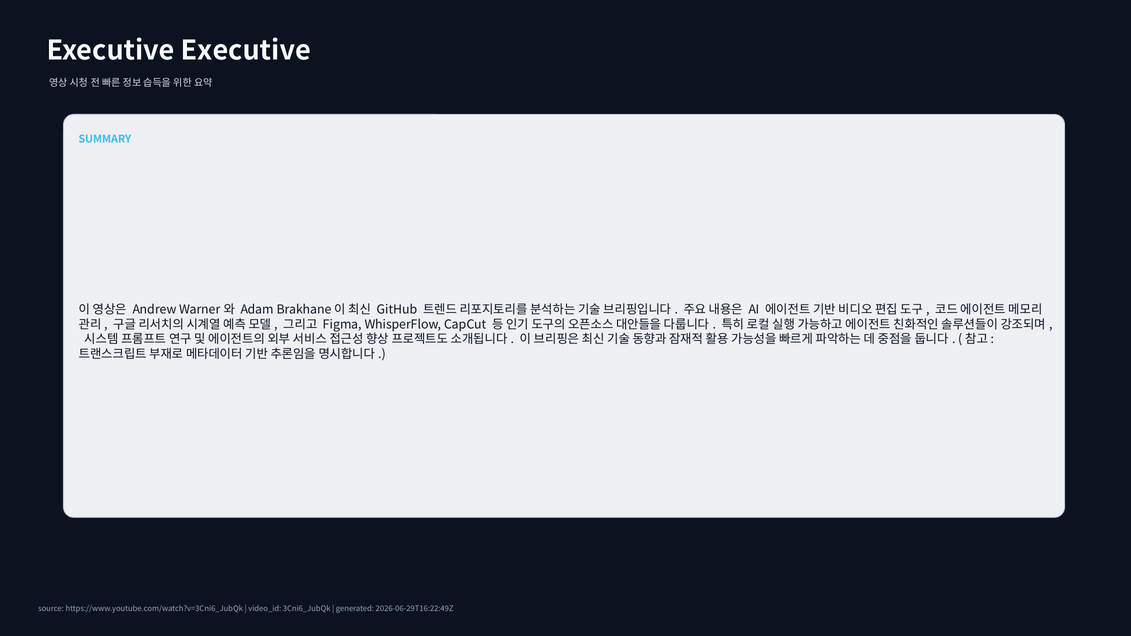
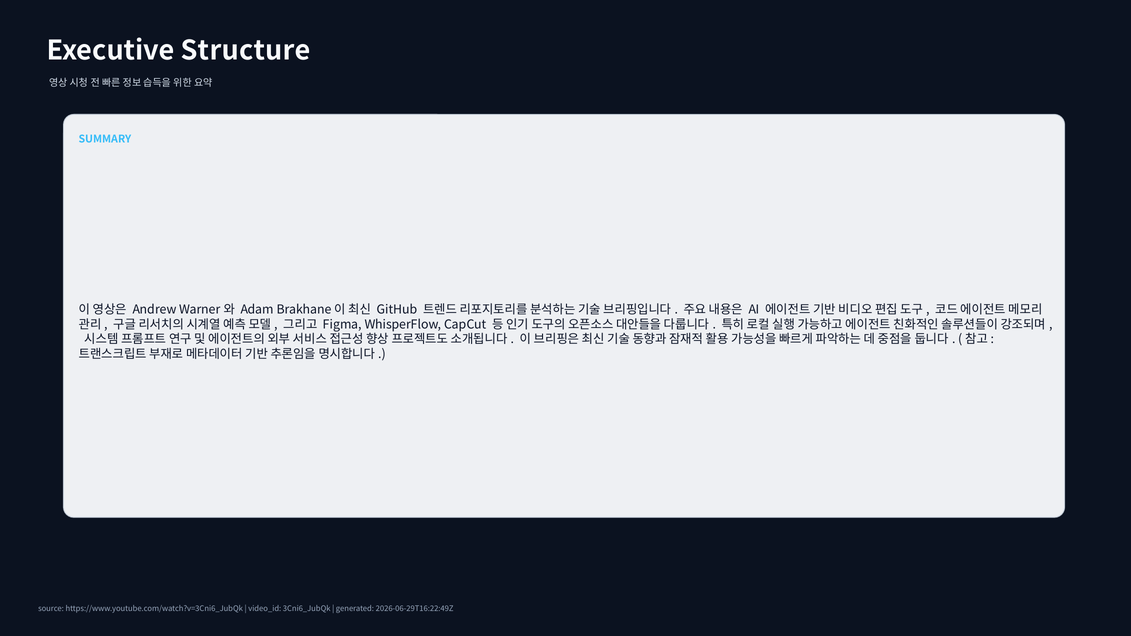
Executive Executive: Executive -> Structure (246, 51)
